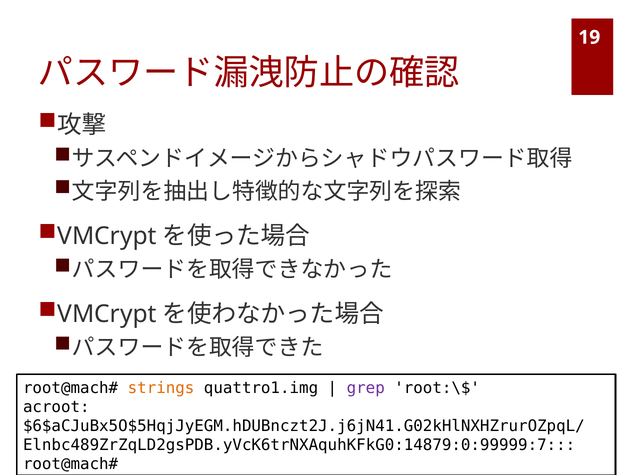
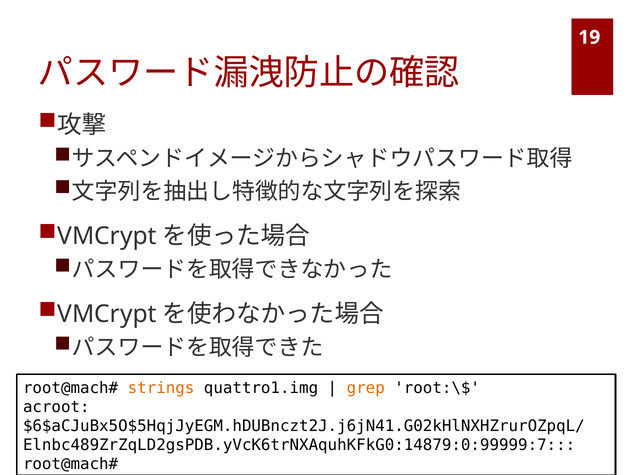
grep colour: purple -> orange (366, 388)
